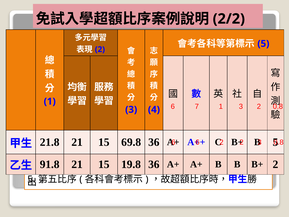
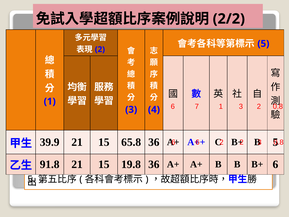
21.8: 21.8 -> 39.9 (50, 142)
69.8: 69.8 -> 65.8 (131, 142)
B+ 2: 2 -> 6 (276, 164)
